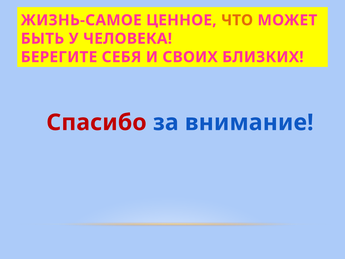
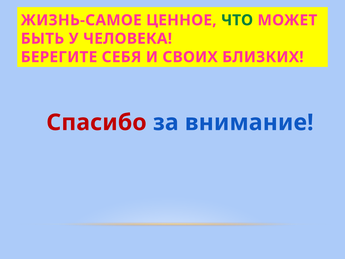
ЧТО colour: orange -> green (237, 20)
